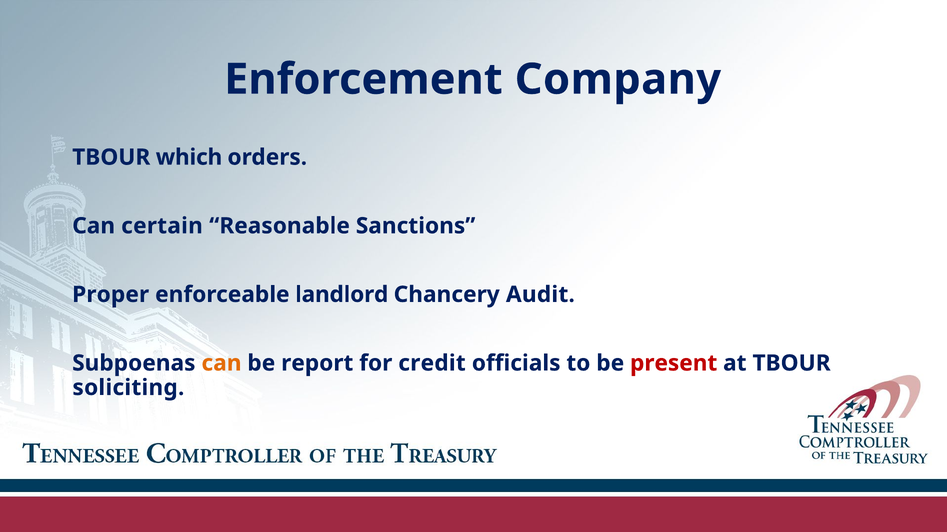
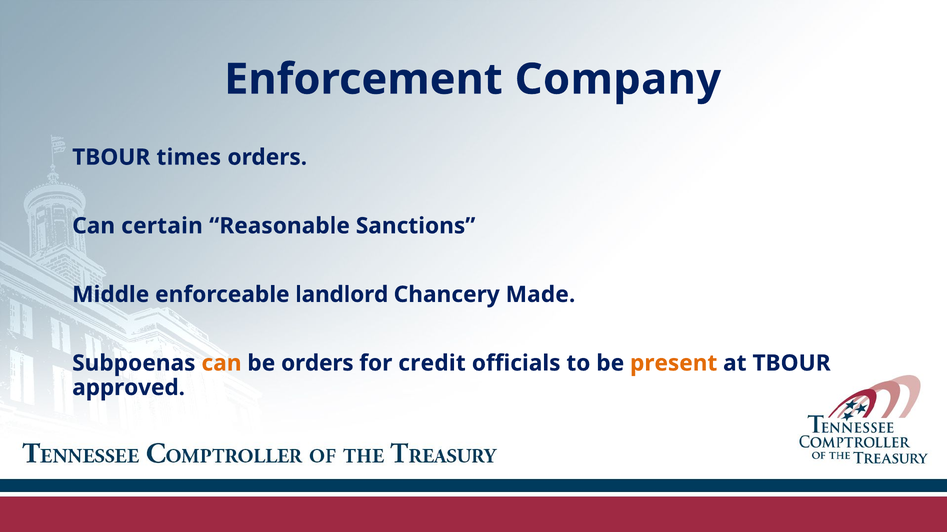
which: which -> times (189, 157)
Proper: Proper -> Middle (111, 295)
Audit: Audit -> Made (540, 295)
be report: report -> orders (317, 364)
present colour: red -> orange (674, 364)
soliciting: soliciting -> approved (129, 388)
